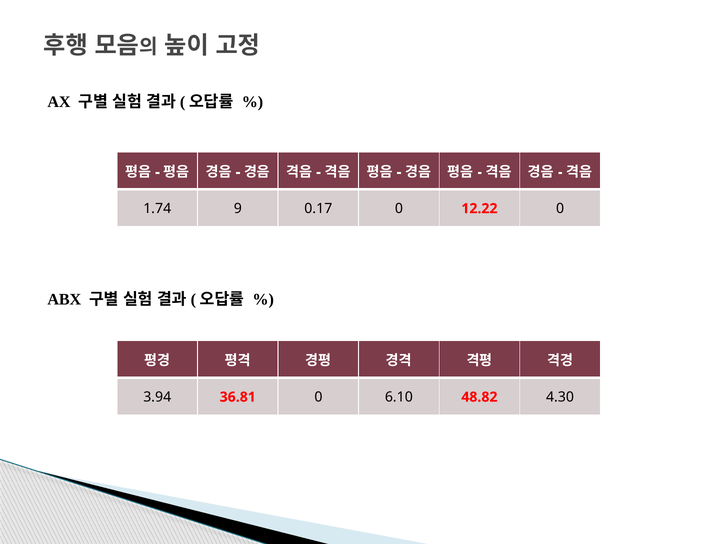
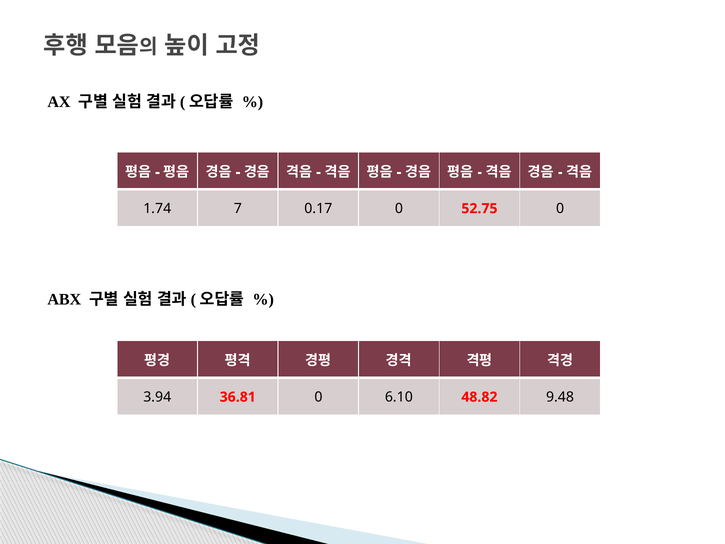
9: 9 -> 7 (238, 208)
12.22: 12.22 -> 52.75 (479, 208)
4.30: 4.30 -> 9.48 (560, 397)
